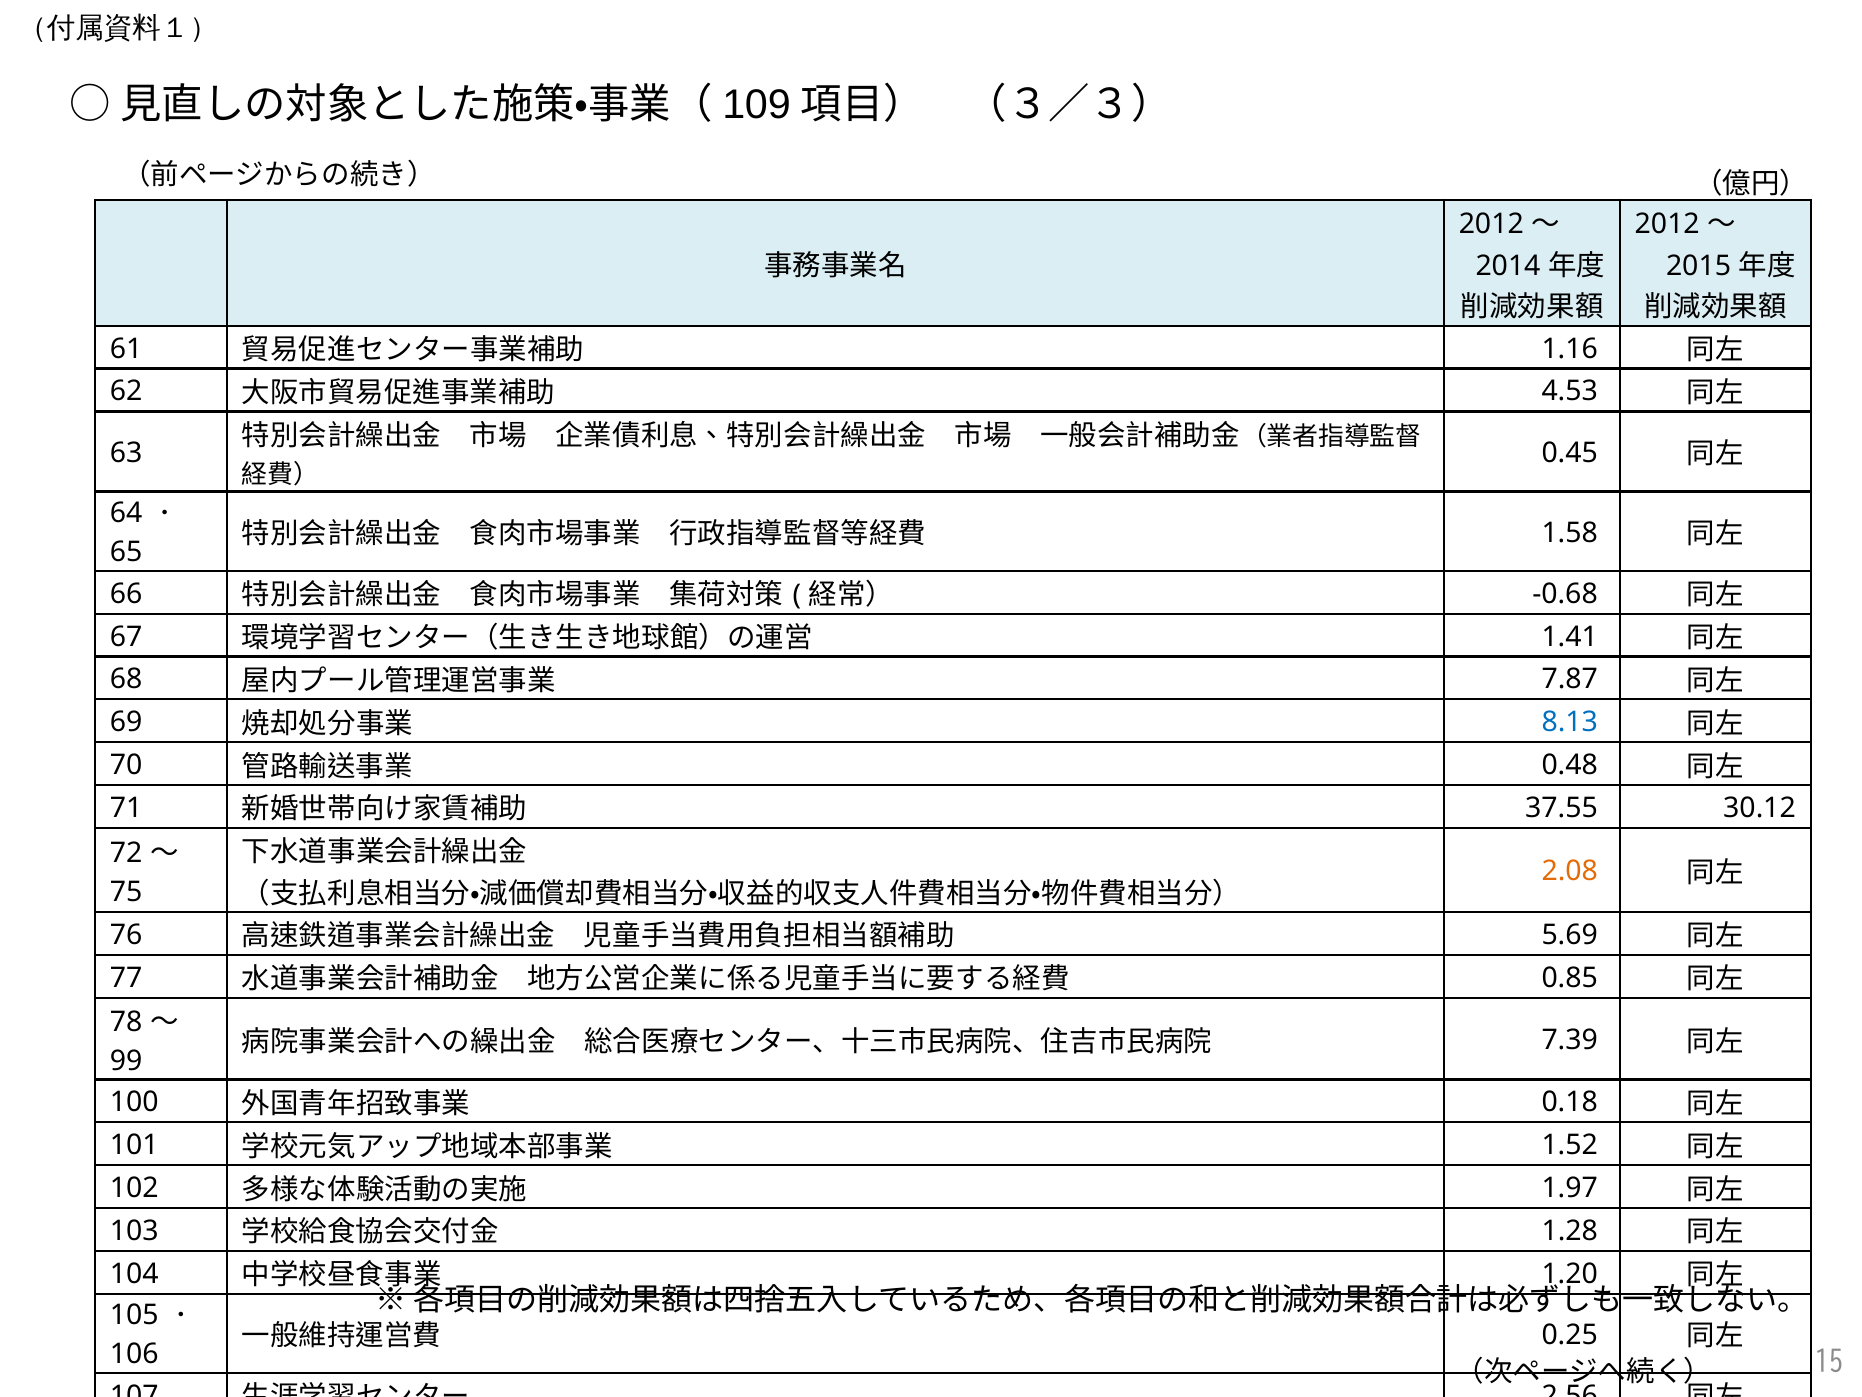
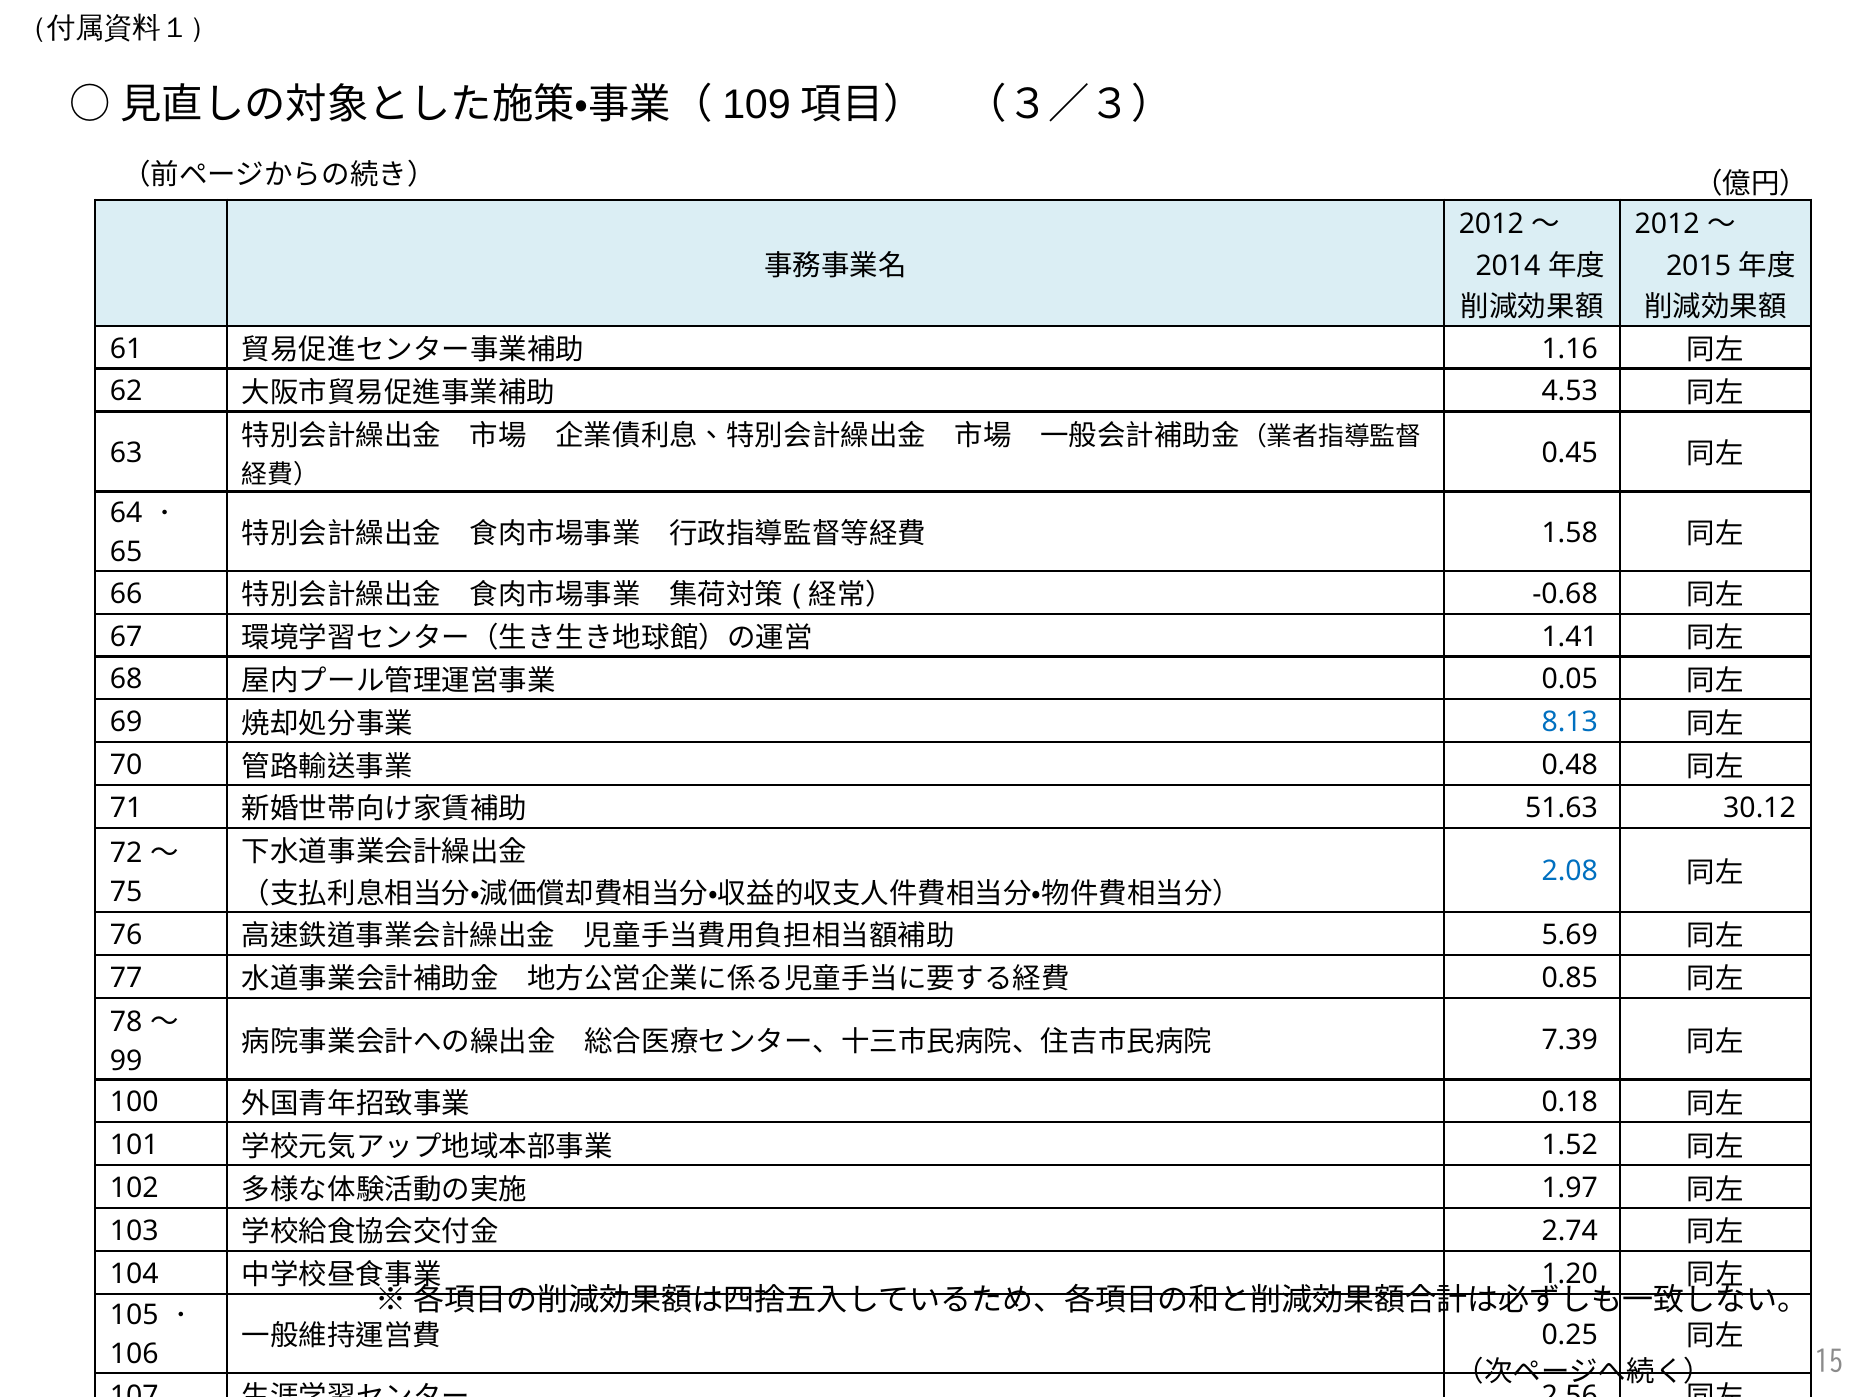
7.87: 7.87 -> 0.05 (1570, 679)
37.55: 37.55 -> 51.63 (1561, 808)
2.08 colour: orange -> blue (1570, 871)
1.28: 1.28 -> 2.74 (1570, 1231)
